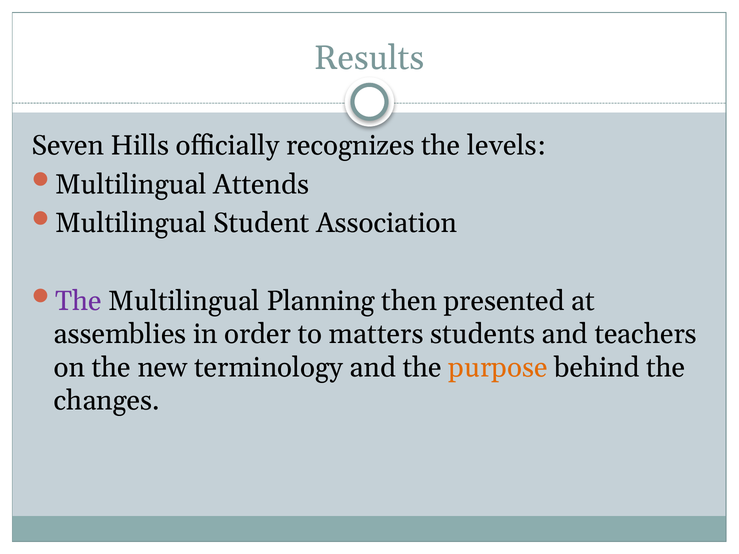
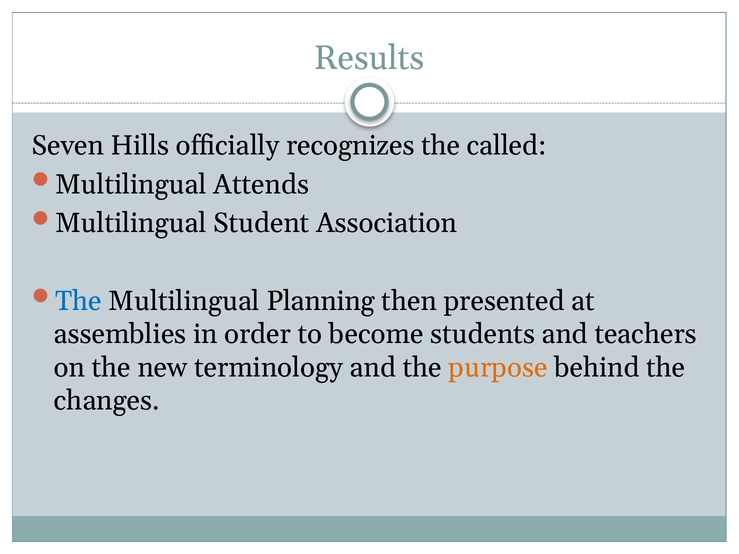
levels: levels -> called (507, 146)
The colour: purple -> blue (78, 301)
matters: matters -> become (376, 334)
